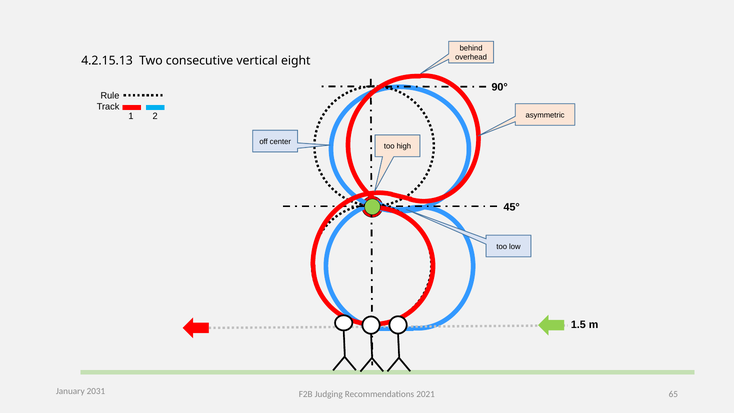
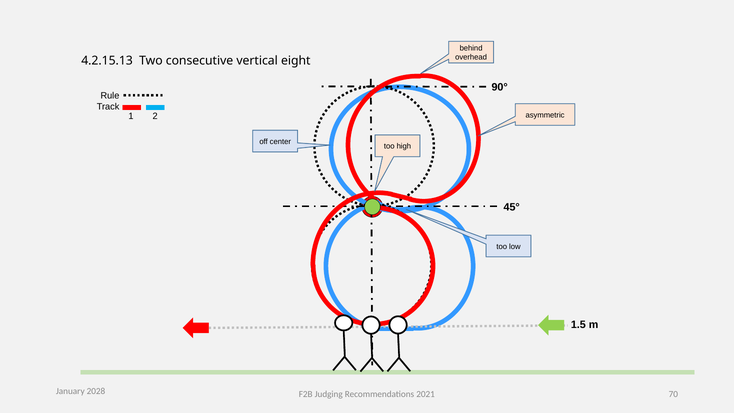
2031: 2031 -> 2028 (96, 391)
65: 65 -> 70 (673, 394)
